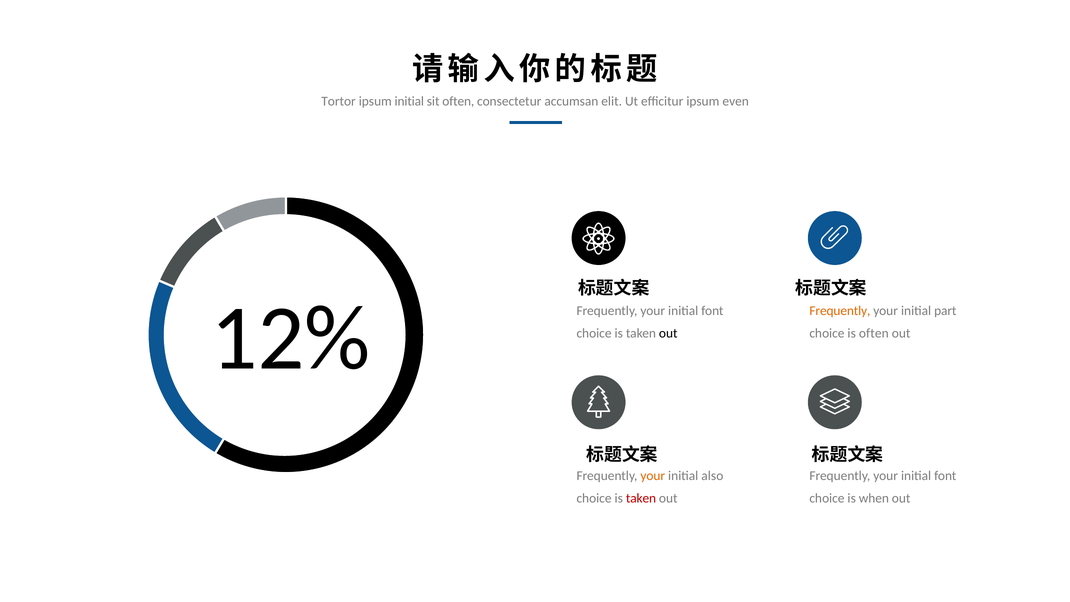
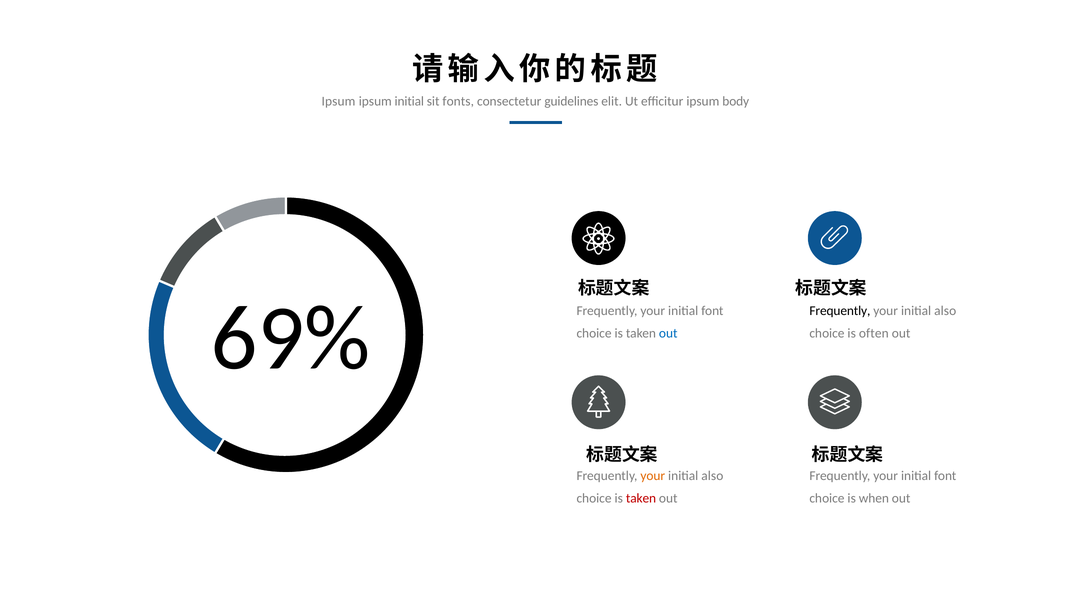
Tortor: Tortor -> Ipsum (338, 101)
sit often: often -> fonts (458, 101)
accumsan: accumsan -> guidelines (571, 101)
even: even -> body (736, 101)
12%: 12% -> 69% (291, 338)
Frequently colour: orange -> black (840, 311)
part: part -> also (945, 311)
out colour: black -> blue (668, 333)
